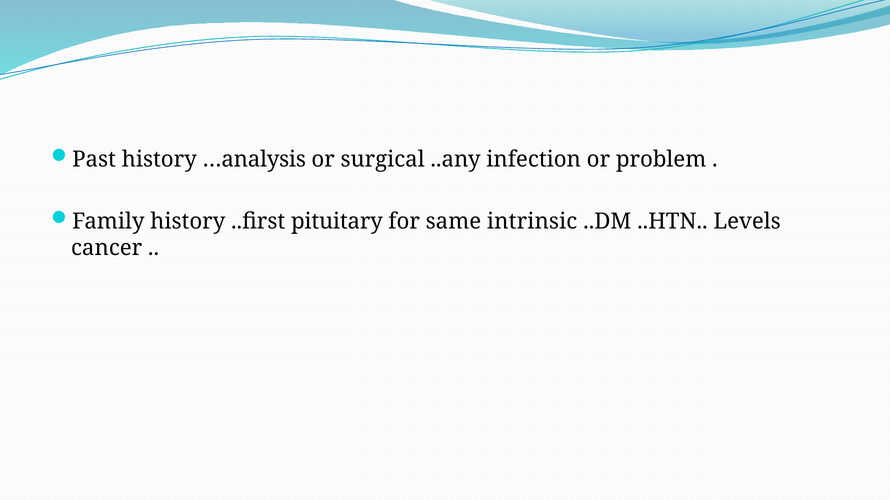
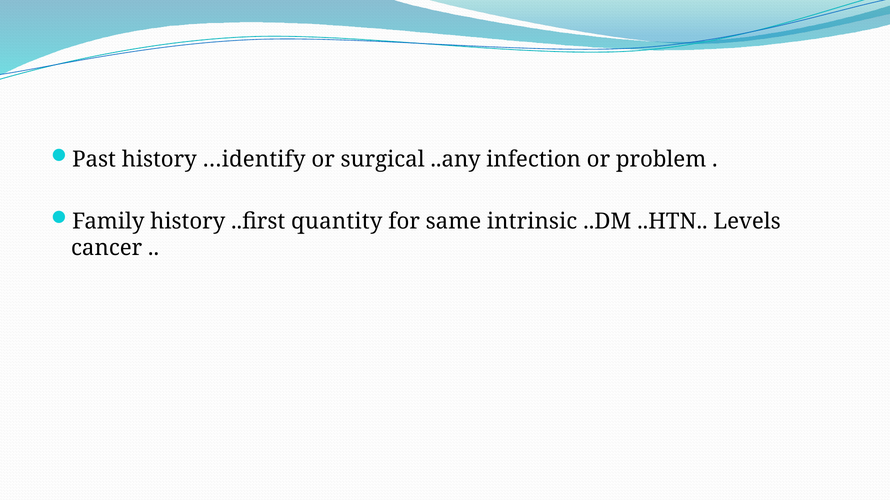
…analysis: …analysis -> …identify (254, 159)
pituitary: pituitary -> quantity (337, 222)
